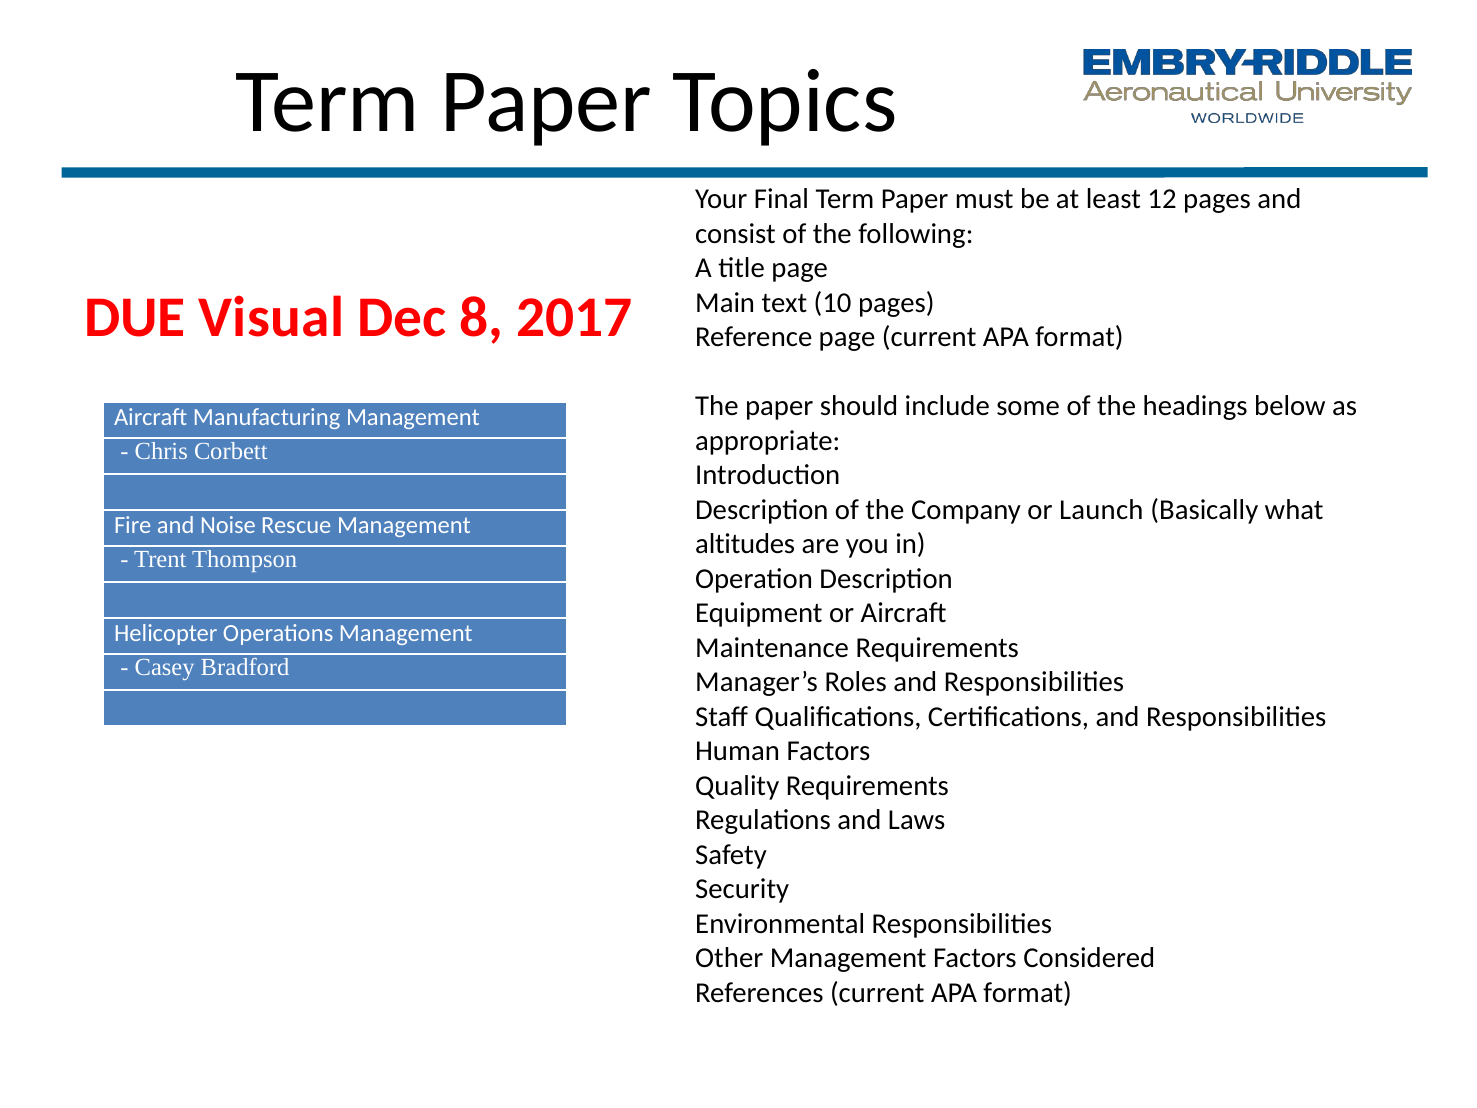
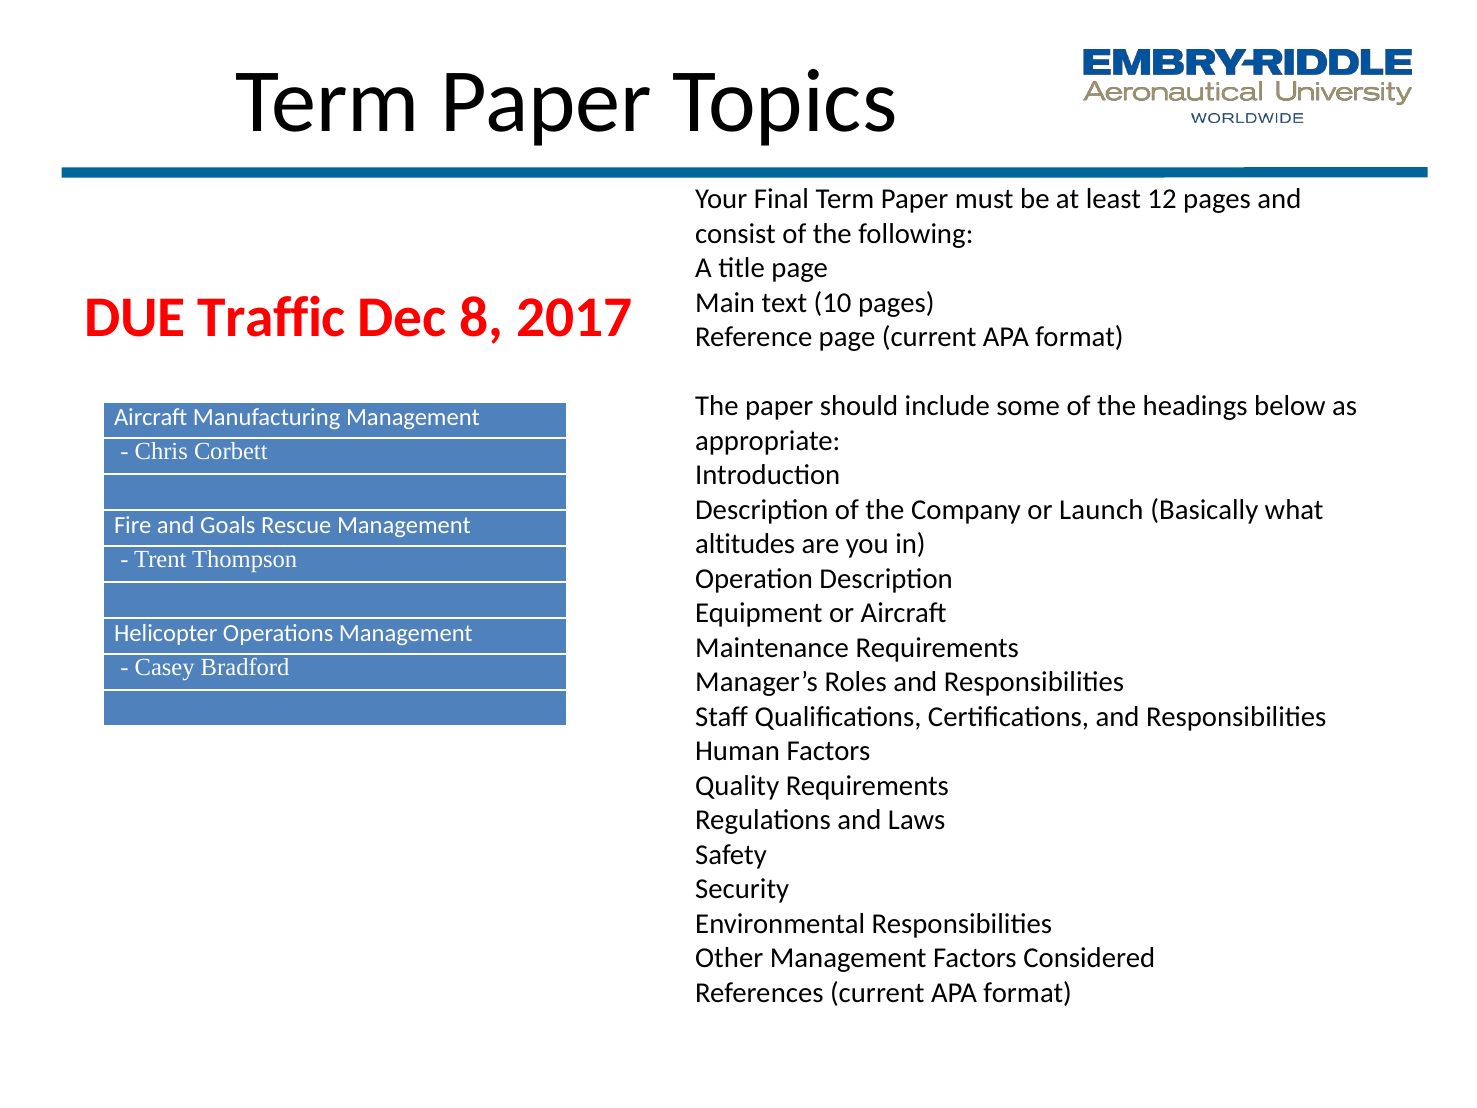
Visual: Visual -> Traffic (272, 318)
Noise: Noise -> Goals (228, 525)
